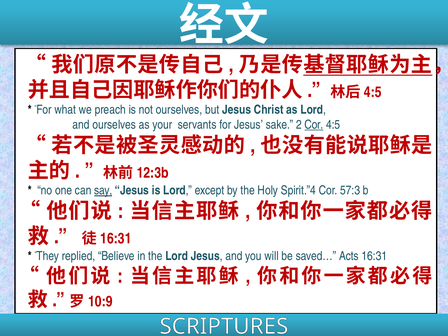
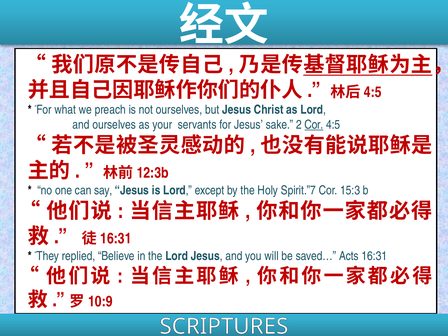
say underline: present -> none (103, 190)
Spirit.”4: Spirit.”4 -> Spirit.”7 (298, 190)
57:3: 57:3 -> 15:3 (350, 190)
